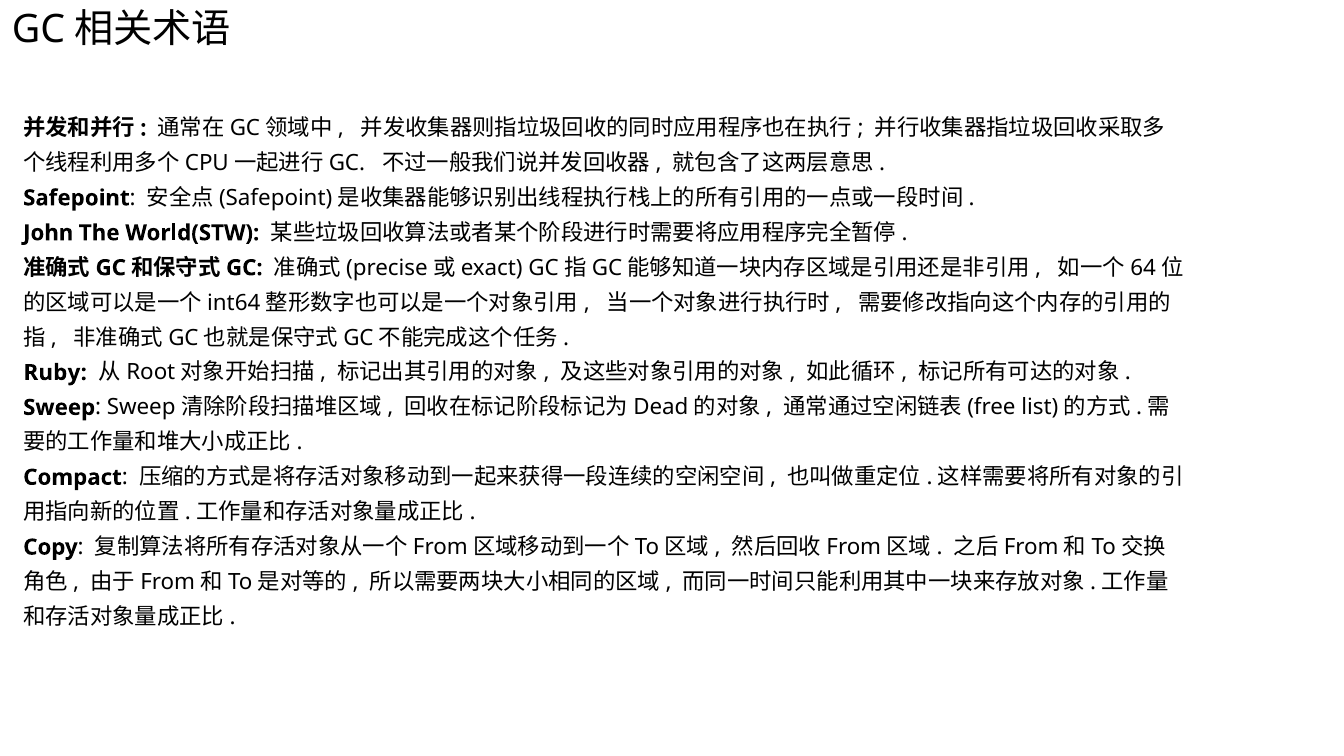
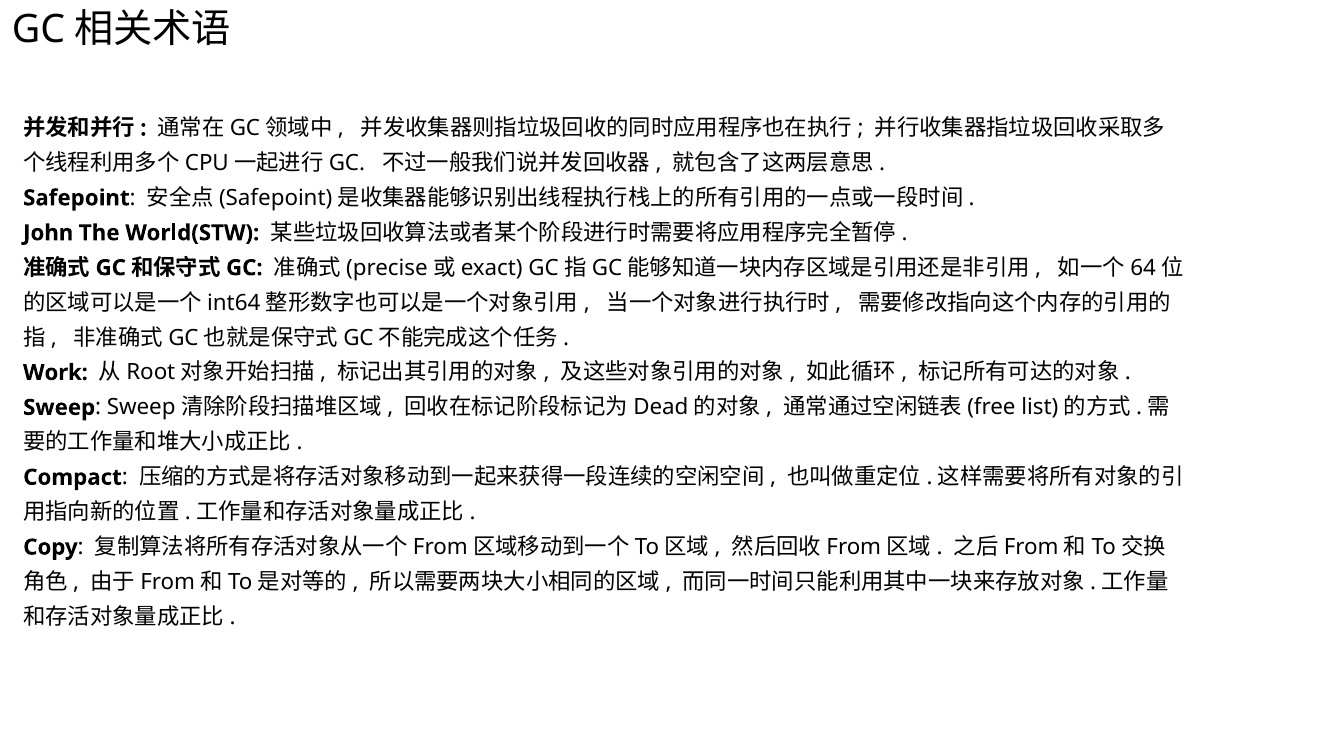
Ruby: Ruby -> Work (55, 373)
